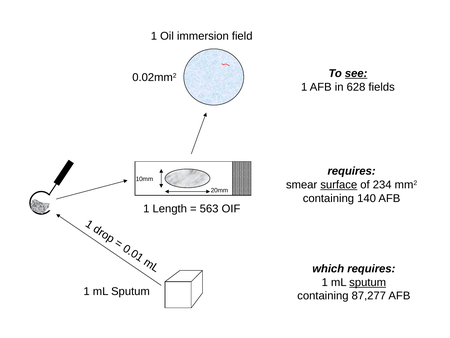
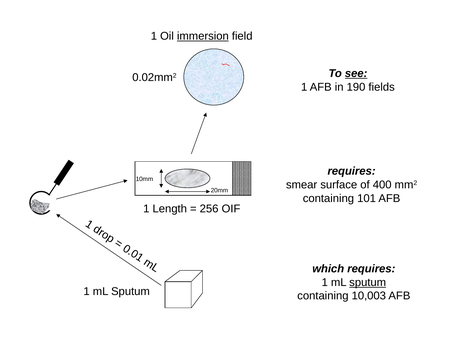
immersion underline: none -> present (203, 36)
628: 628 -> 190 (356, 87)
surface underline: present -> none (339, 184)
234: 234 -> 400 (382, 184)
140: 140 -> 101 (367, 198)
563: 563 -> 256 (209, 208)
87,277: 87,277 -> 10,003 (369, 295)
